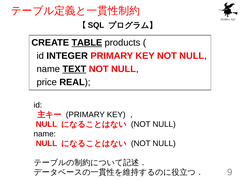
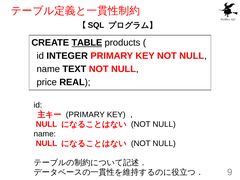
TEXT underline: present -> none (74, 69)
